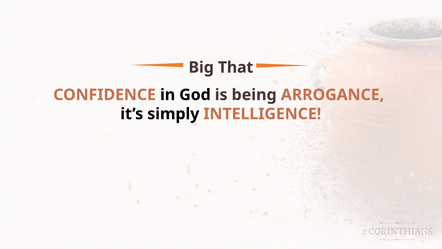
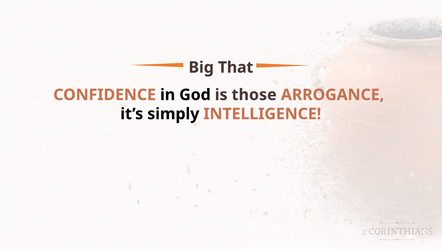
being: being -> those (254, 95)
